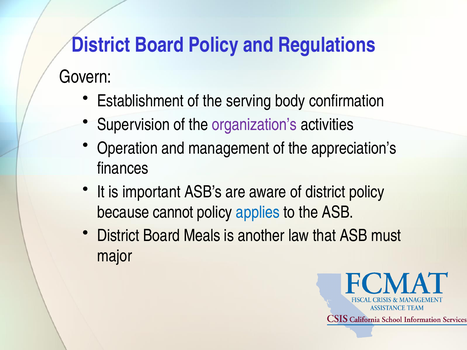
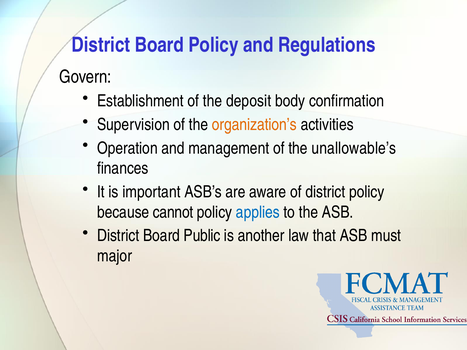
serving: serving -> deposit (249, 101)
organization’s colour: purple -> orange (254, 125)
appreciation’s: appreciation’s -> unallowable’s (354, 148)
Meals: Meals -> Public (202, 236)
